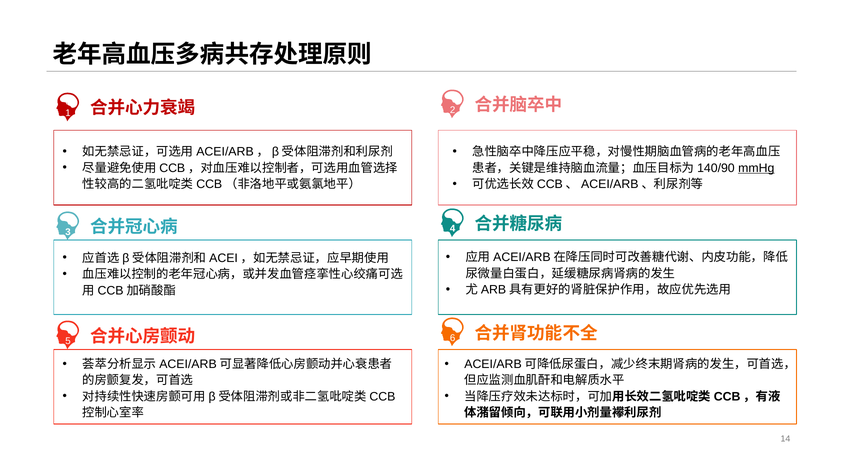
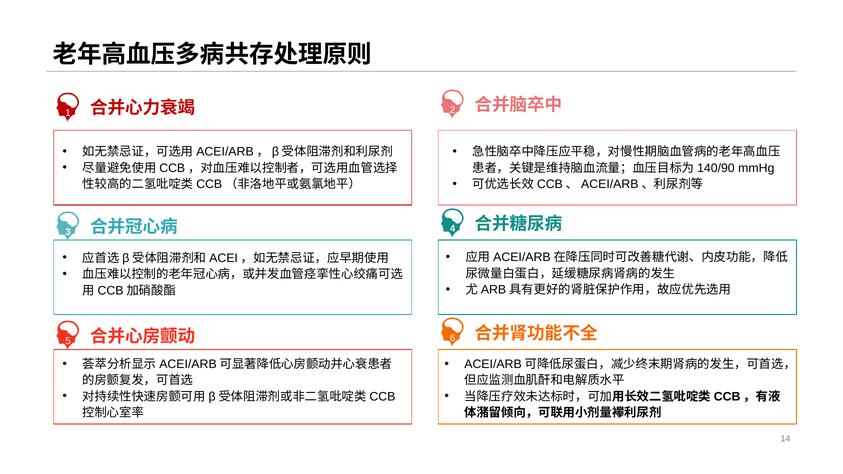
mmHg underline: present -> none (756, 168)
